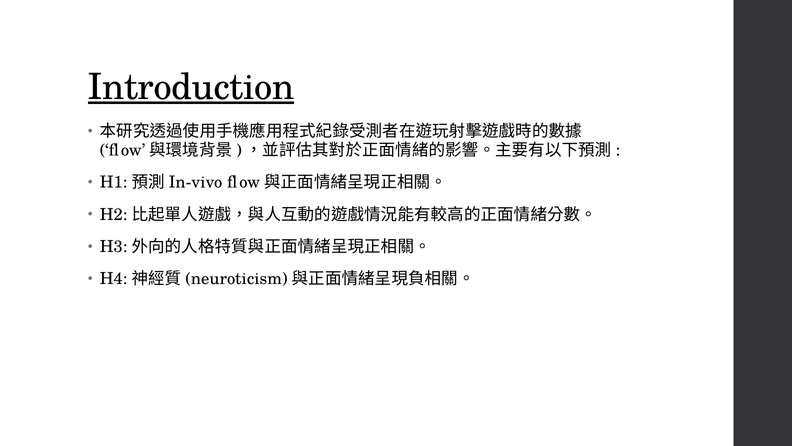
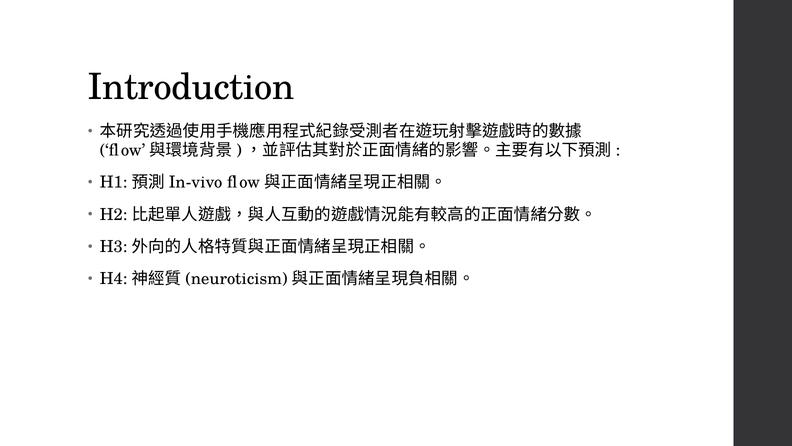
Introduction underline: present -> none (191, 87)
